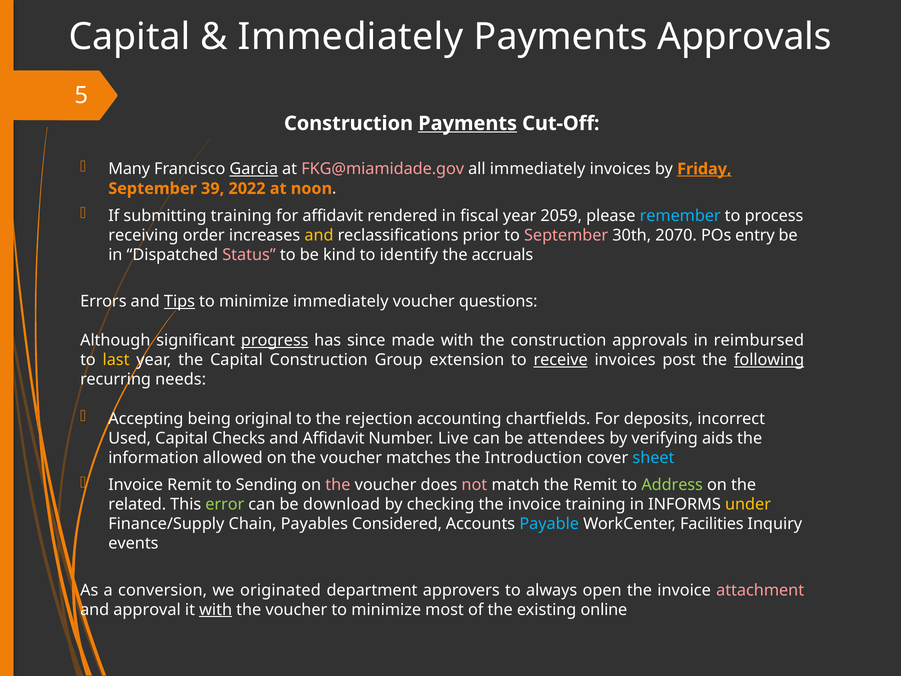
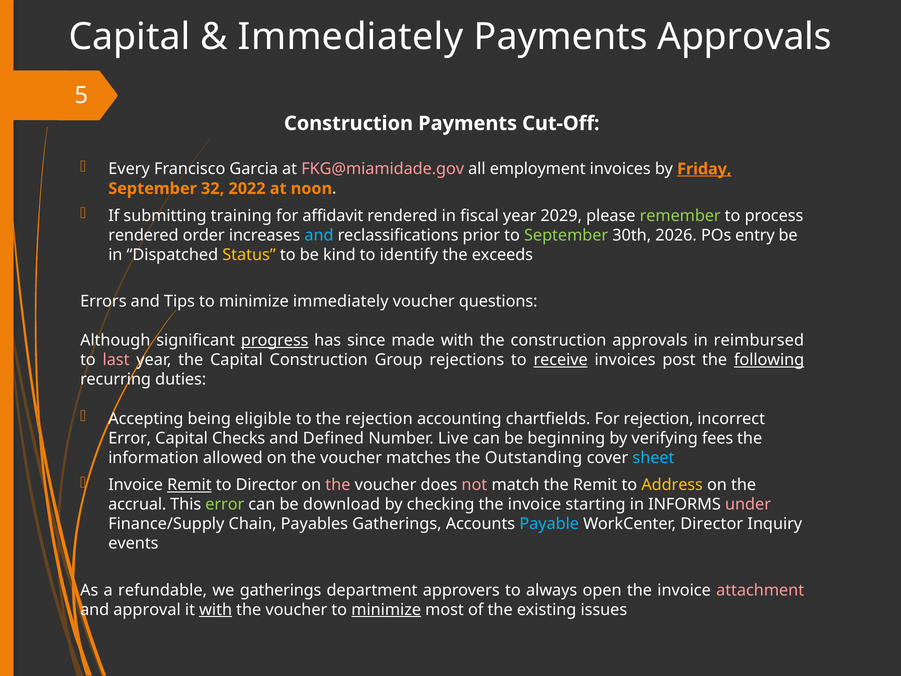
Payments underline: present -> none (468, 123)
Many: Many -> Every (129, 169)
Garcia underline: present -> none (254, 169)
all immediately: immediately -> employment (538, 169)
39: 39 -> 32 (213, 188)
2059: 2059 -> 2029 (561, 216)
remember colour: light blue -> light green (680, 216)
receiving: receiving -> rendered (143, 235)
and colour: yellow -> light blue (319, 235)
September colour: pink -> light green (566, 235)
2070: 2070 -> 2026 (676, 235)
Status colour: pink -> yellow (249, 255)
accruals: accruals -> exceeds (502, 255)
Tips underline: present -> none (179, 301)
last colour: yellow -> pink (116, 360)
extension: extension -> rejections (467, 360)
needs: needs -> duties (181, 379)
original: original -> eligible (263, 419)
For deposits: deposits -> rejection (659, 419)
Used: Used -> Error (130, 438)
and Affidavit: Affidavit -> Defined (333, 438)
attendees: attendees -> beginning (566, 438)
aids: aids -> fees (718, 438)
Introduction: Introduction -> Outstanding (533, 458)
Remit underline: none -> present (189, 485)
to Sending: Sending -> Director (266, 485)
Address colour: light green -> yellow (672, 485)
related: related -> accrual (137, 504)
invoice training: training -> starting (595, 504)
under colour: yellow -> pink (748, 504)
Payables Considered: Considered -> Gatherings (397, 524)
WorkCenter Facilities: Facilities -> Director (712, 524)
conversion: conversion -> refundable (163, 590)
we originated: originated -> gatherings (281, 590)
minimize underline: none -> present (386, 609)
online: online -> issues (604, 609)
